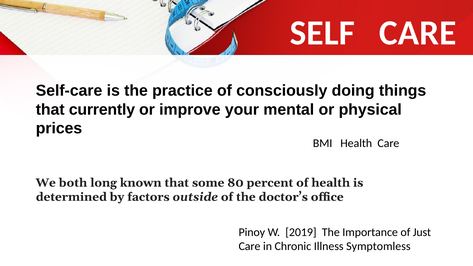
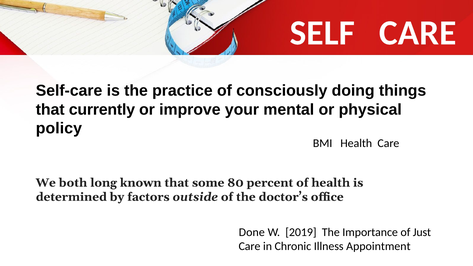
prices: prices -> policy (59, 128)
Pinoy: Pinoy -> Done (252, 232)
Symptomless: Symptomless -> Appointment (378, 246)
